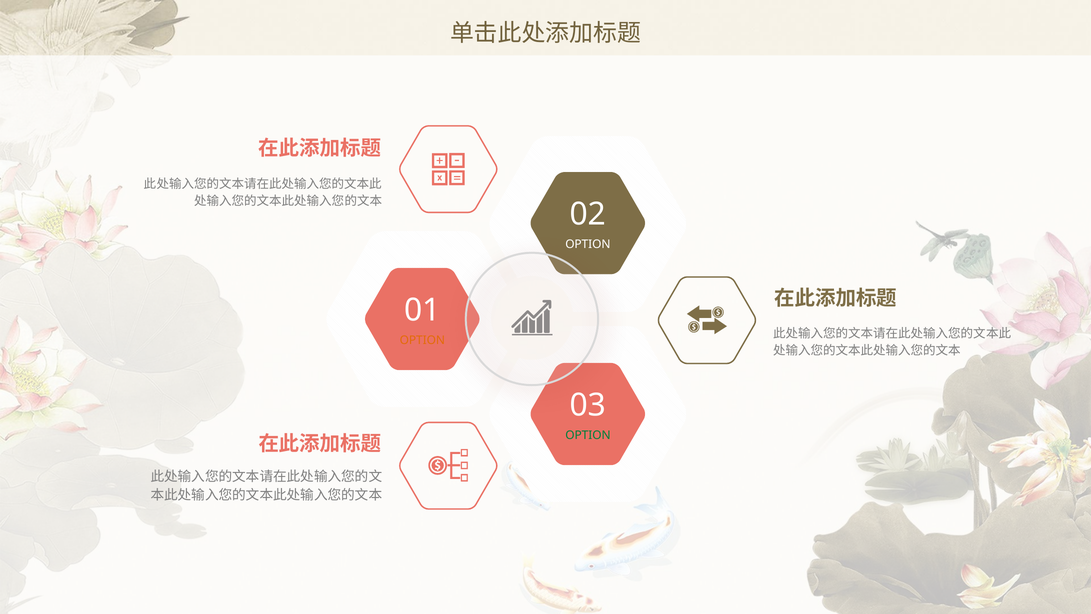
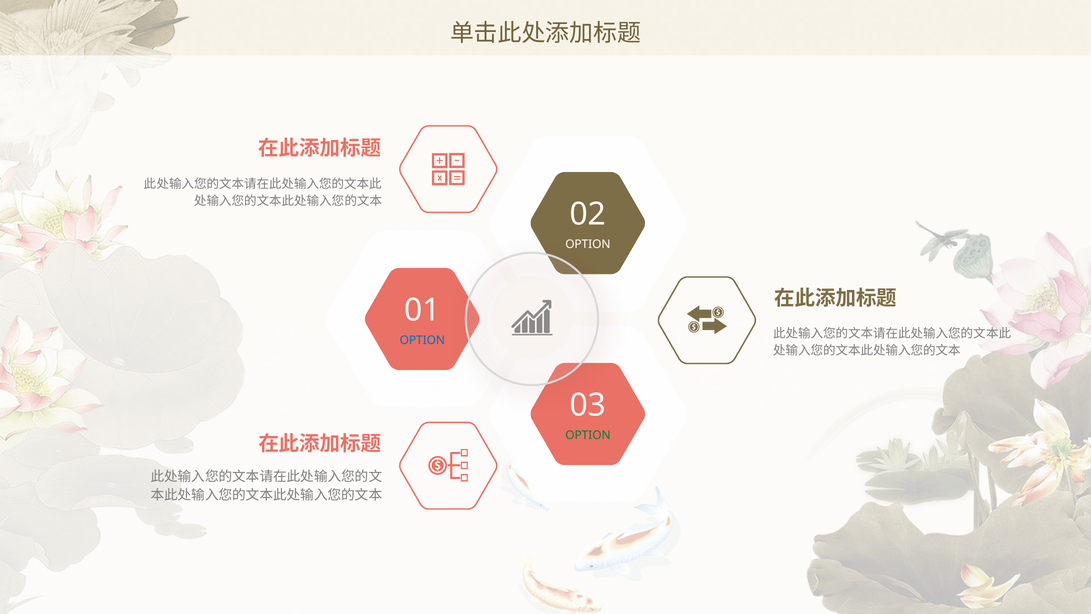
OPTION colour: orange -> blue (422, 340)
